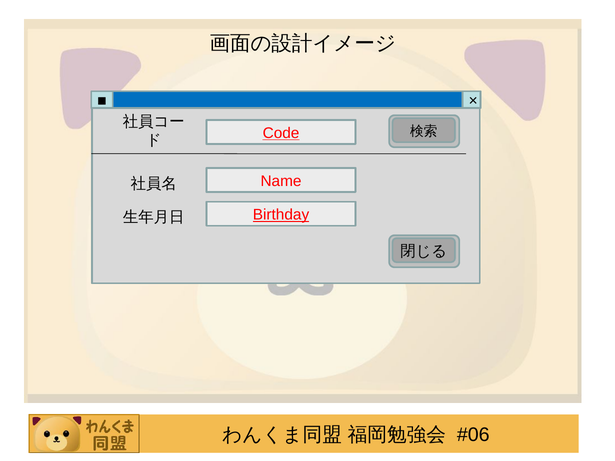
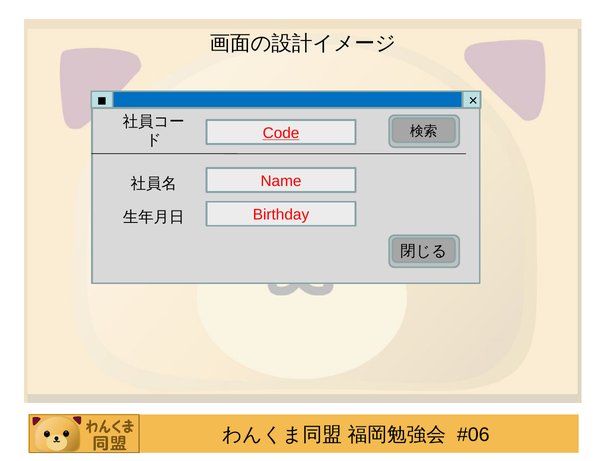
Birthday underline: present -> none (281, 215)
